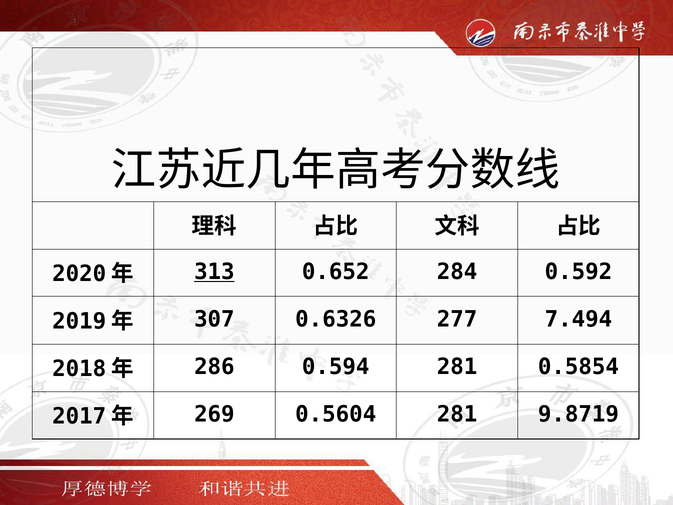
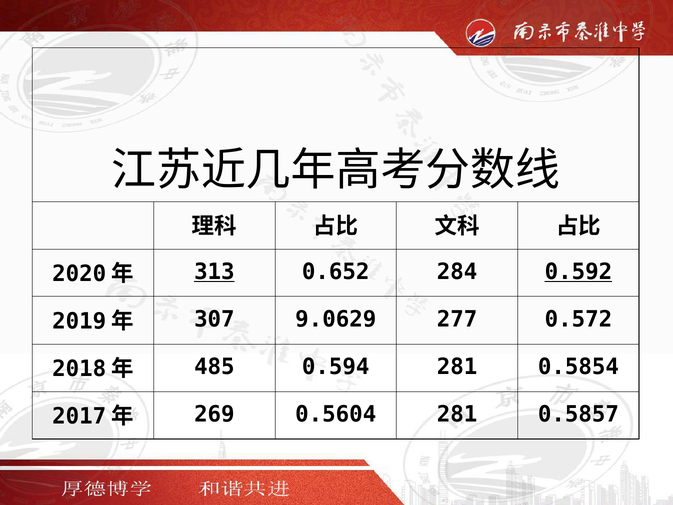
0.592 underline: none -> present (578, 272)
0.6326: 0.6326 -> 9.0629 (336, 319)
7.494: 7.494 -> 0.572 (578, 319)
286: 286 -> 485 (214, 367)
9.8719: 9.8719 -> 0.5857 (578, 414)
